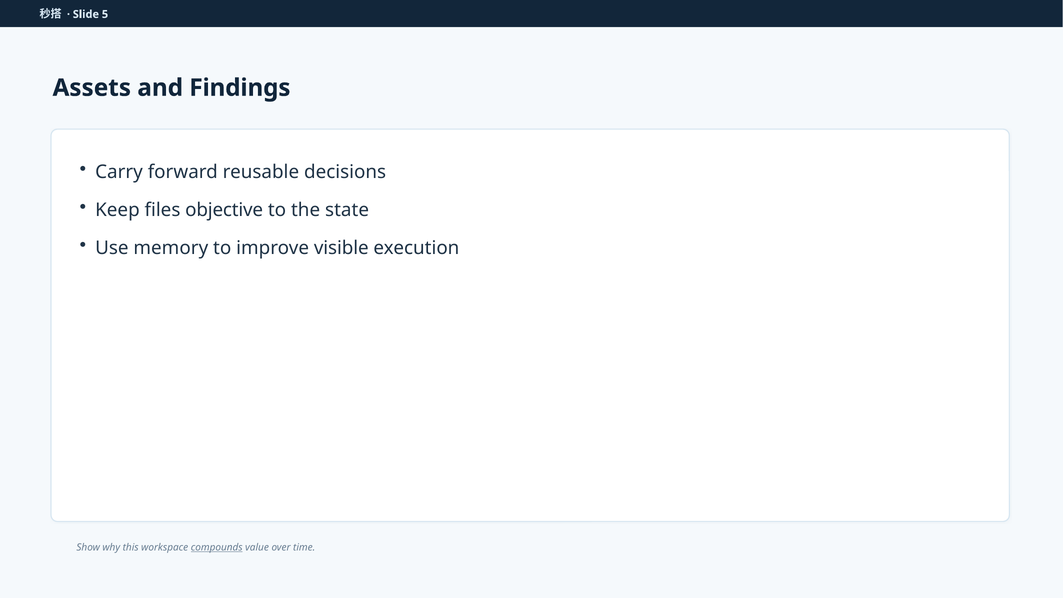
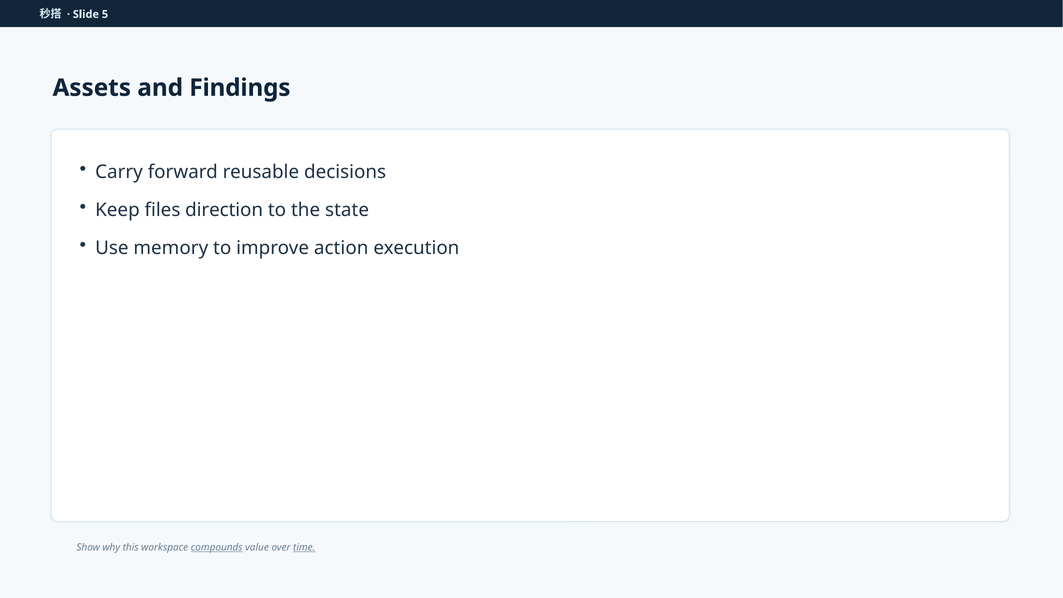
objective: objective -> direction (224, 210)
visible: visible -> action (341, 248)
time underline: none -> present (304, 548)
